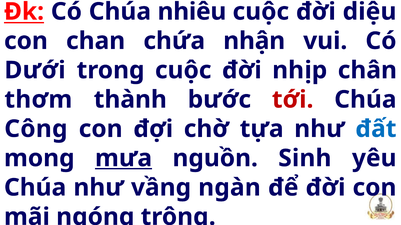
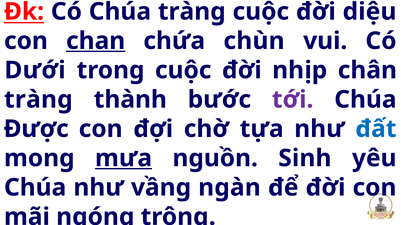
Chúa nhiêu: nhiêu -> tràng (192, 12)
chan underline: none -> present (96, 41)
nhận: nhận -> chùn (254, 41)
thơm: thơm -> tràng (38, 100)
tới colour: red -> purple (293, 100)
Công: Công -> Được (36, 129)
